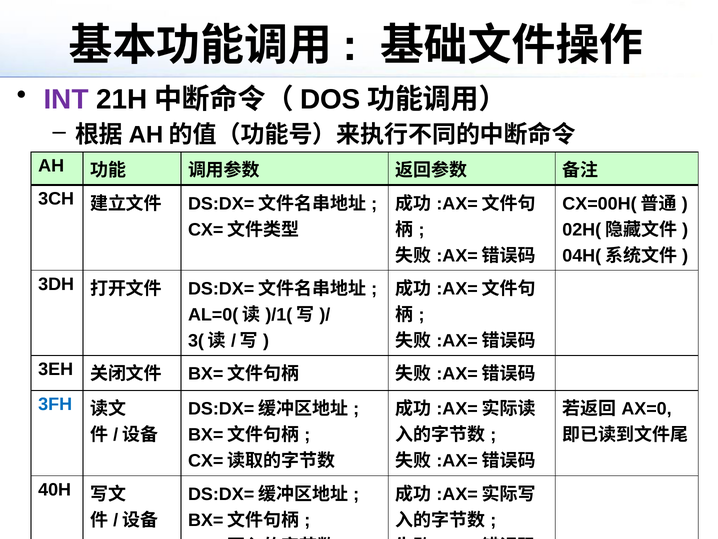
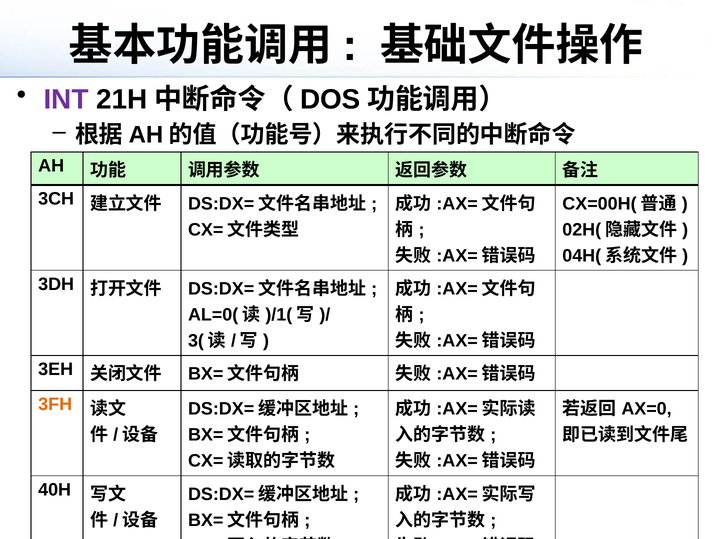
3FH colour: blue -> orange (55, 404)
